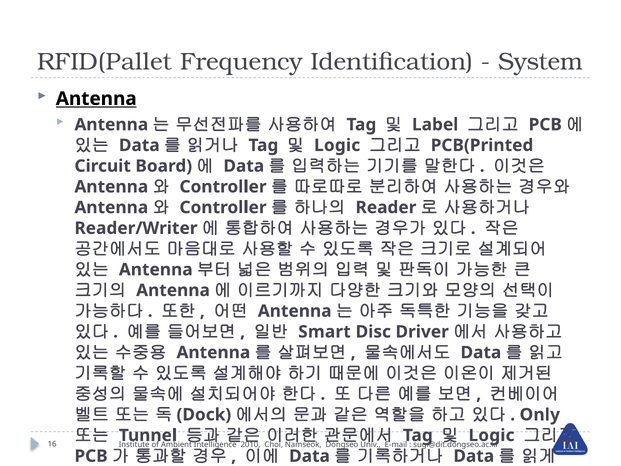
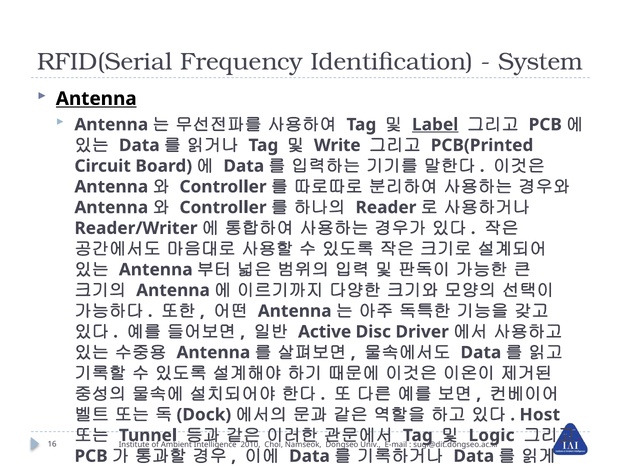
RFID(Pallet: RFID(Pallet -> RFID(Serial (105, 62)
Label underline: none -> present (435, 125)
Logic: Logic -> Write (337, 145)
Smart: Smart -> Active (325, 332)
Only: Only -> Host (540, 414)
